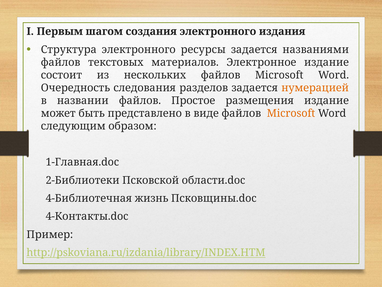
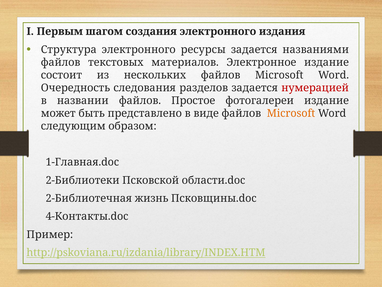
нумерацией colour: orange -> red (315, 88)
размещения: размещения -> фотогалереи (260, 100)
4-Библиотечная: 4-Библиотечная -> 2-Библиотечная (89, 198)
